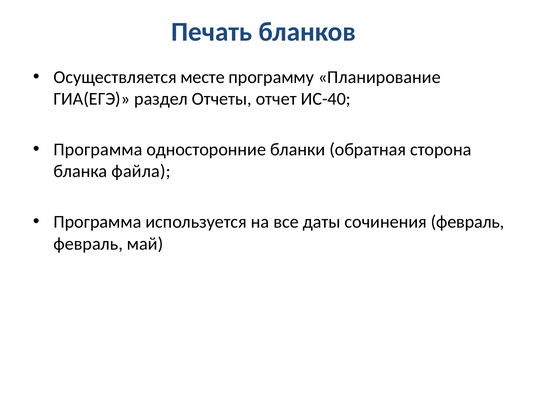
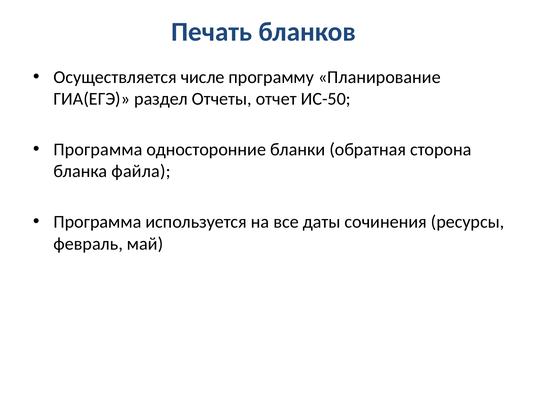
месте: месте -> числе (203, 77)
ИС-40: ИС-40 -> ИС-50 (326, 99)
сочинения февраль: февраль -> ресурсы (468, 222)
